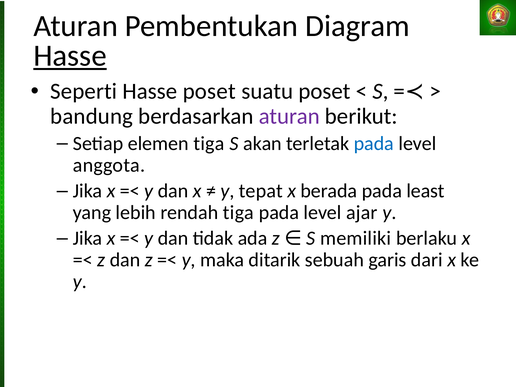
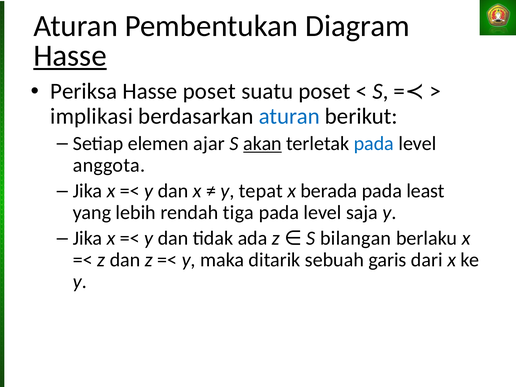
Seperti: Seperti -> Periksa (84, 91)
bandung: bandung -> implikasi (92, 116)
aturan colour: purple -> blue (289, 116)
elemen tiga: tiga -> ajar (209, 143)
akan underline: none -> present (262, 143)
ajar: ajar -> saja (362, 213)
memiliki: memiliki -> bilangan (356, 238)
